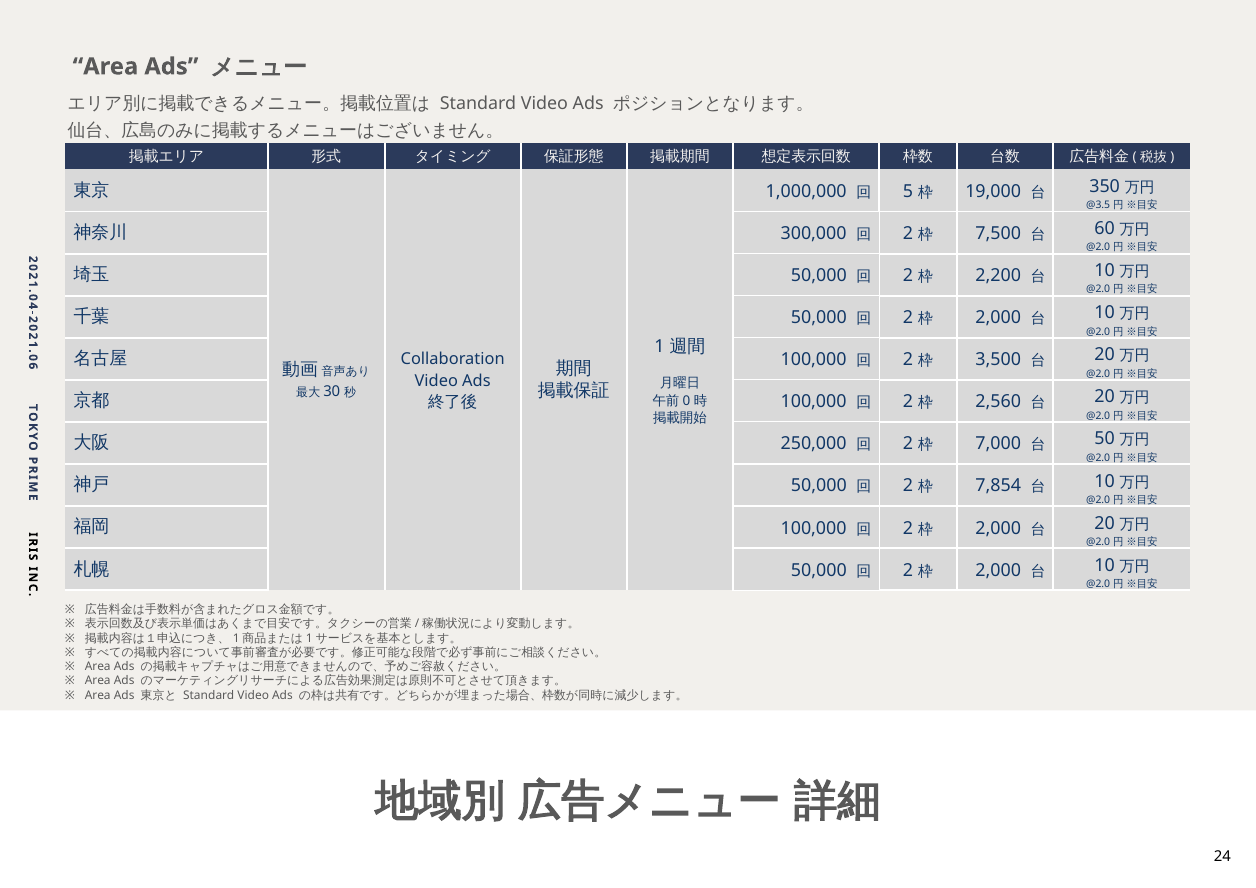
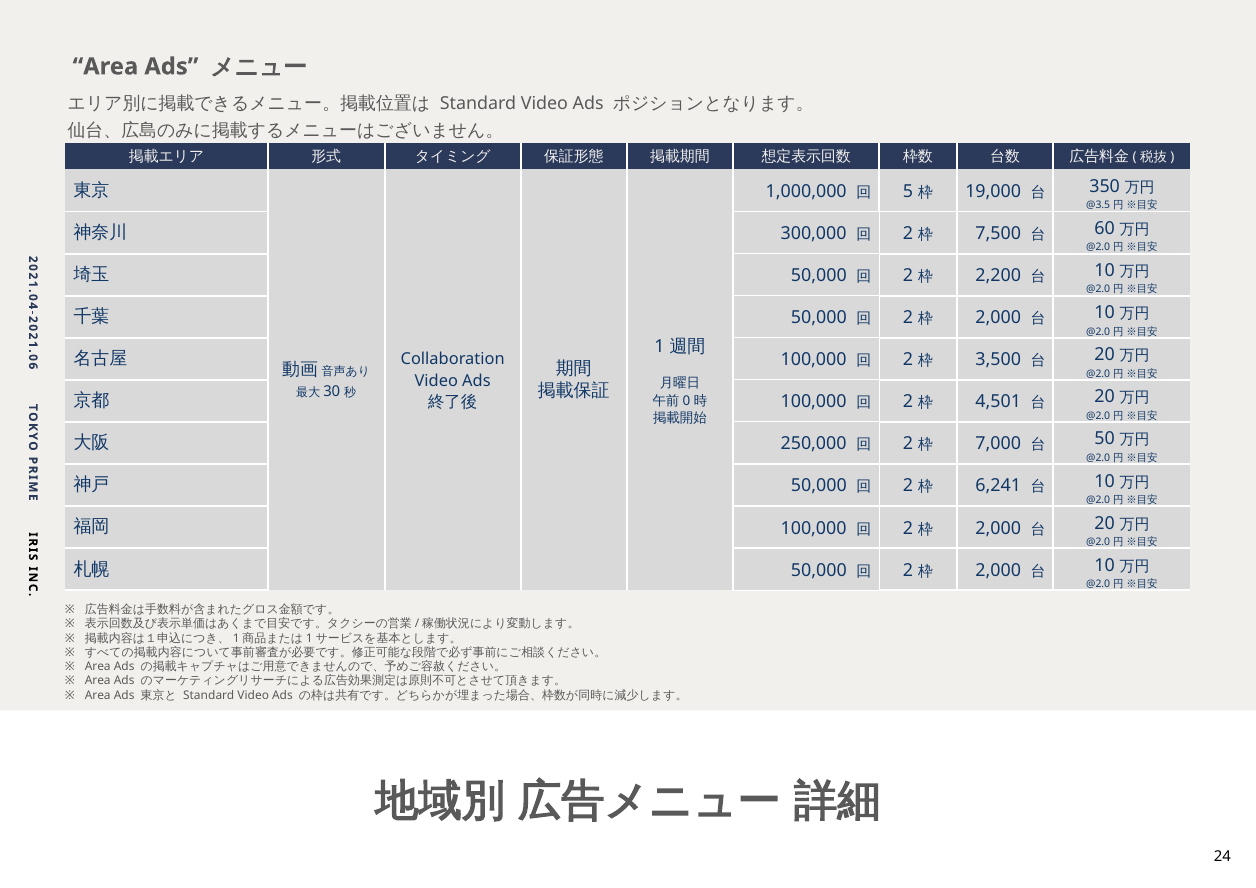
2,560: 2,560 -> 4,501 (998, 402)
7,854: 7,854 -> 6,241 (998, 486)
